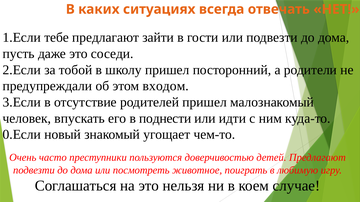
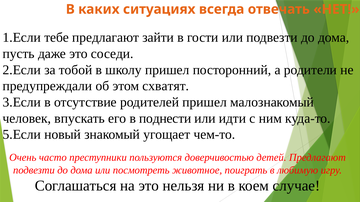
входом: входом -> схватят (166, 86)
0.Если: 0.Если -> 5.Если (22, 135)
